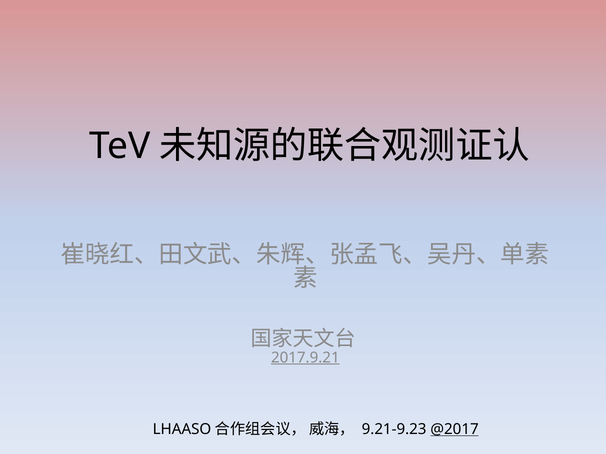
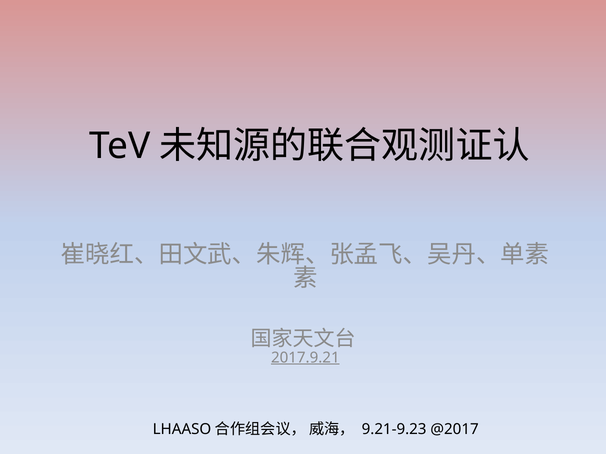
@2017 underline: present -> none (455, 430)
